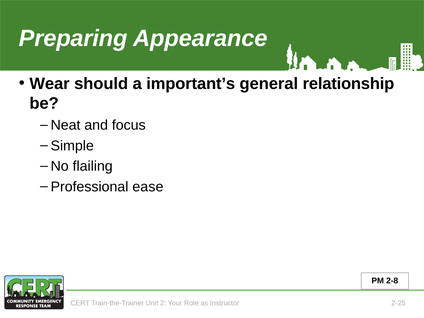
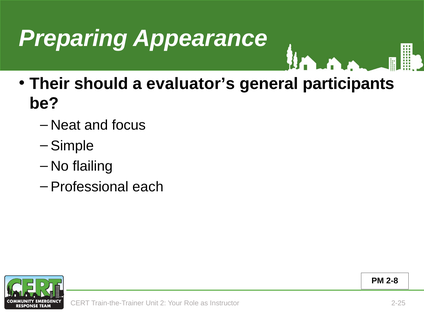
Wear: Wear -> Their (50, 84)
important’s: important’s -> evaluator’s (191, 84)
relationship: relationship -> participants (348, 84)
ease: ease -> each (148, 187)
